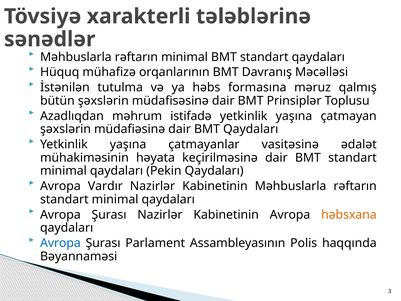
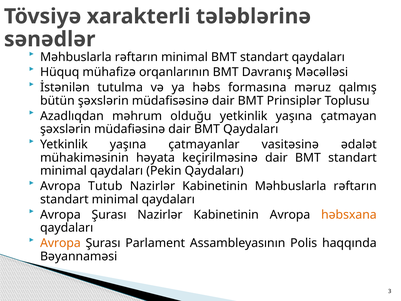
istifadə: istifadə -> olduğu (191, 116)
Vardır: Vardır -> Tutub (105, 186)
Avropa colour: blue -> orange (60, 243)
